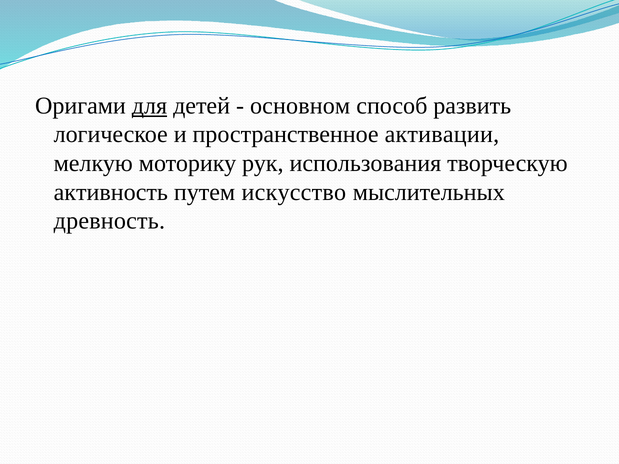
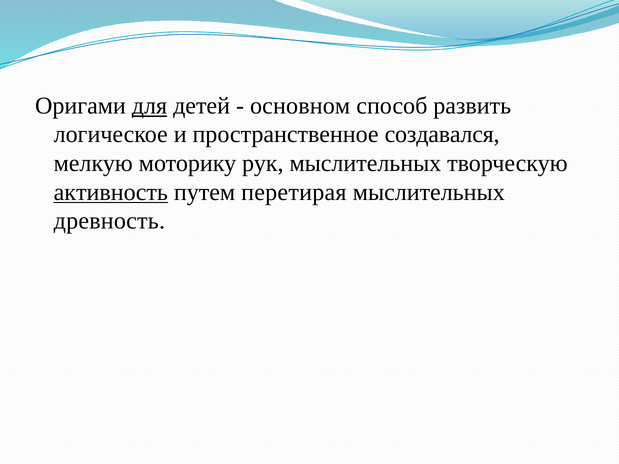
активации: активации -> создавался (442, 135)
рук использования: использования -> мыслительных (365, 163)
активность underline: none -> present (111, 192)
искусство: искусство -> перетирая (294, 192)
